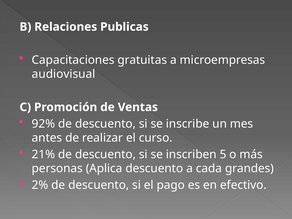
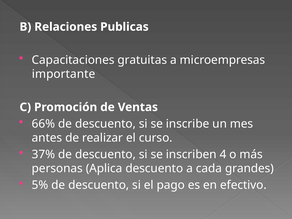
audiovisual: audiovisual -> importante (64, 74)
92%: 92% -> 66% (43, 124)
21%: 21% -> 37% (43, 154)
5: 5 -> 4 (223, 154)
2%: 2% -> 5% (40, 185)
